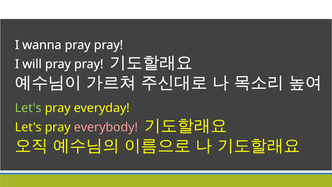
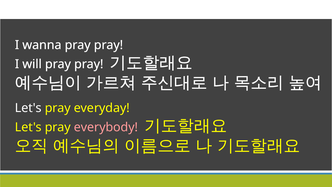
Let's colour: light green -> white (28, 108)
